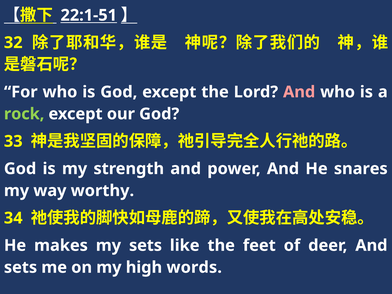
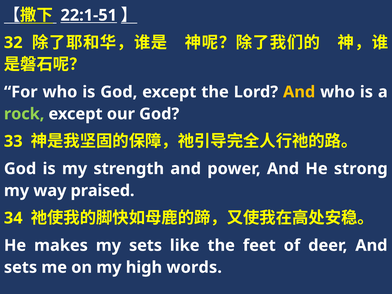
And colour: pink -> yellow (299, 92)
snares: snares -> strong (361, 169)
worthy: worthy -> praised (103, 191)
